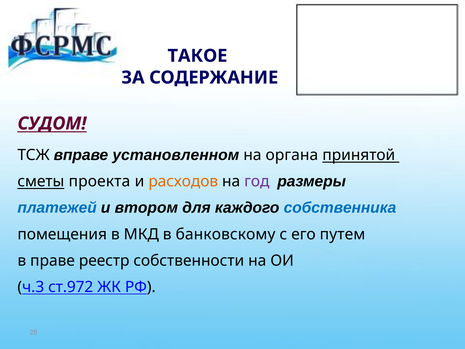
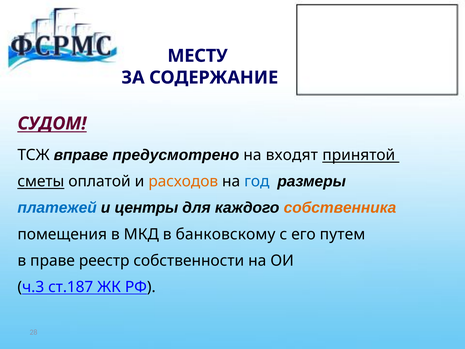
ТАКОЕ: ТАКОЕ -> МЕСТУ (198, 56)
установленном: установленном -> предусмотрено (176, 155)
органа: органа -> входят (292, 155)
проекта: проекта -> оплатой (100, 181)
год colour: purple -> blue (257, 181)
втором: втором -> центры (146, 208)
собственника colour: blue -> orange (340, 208)
ст.972: ст.972 -> ст.187 (71, 287)
